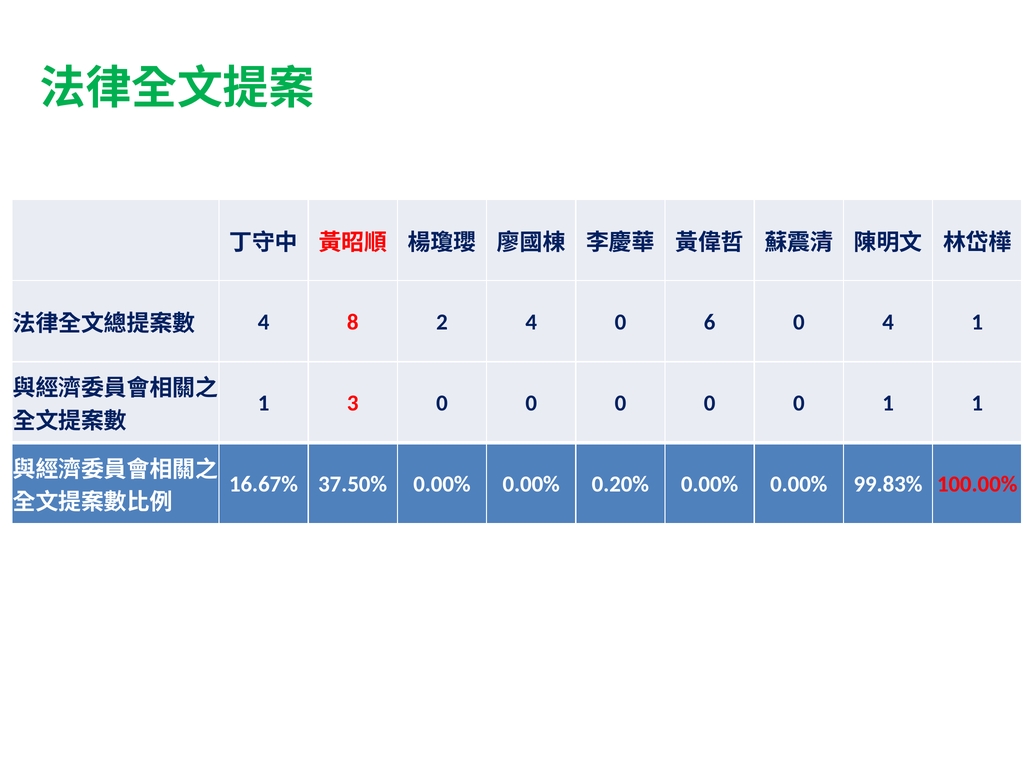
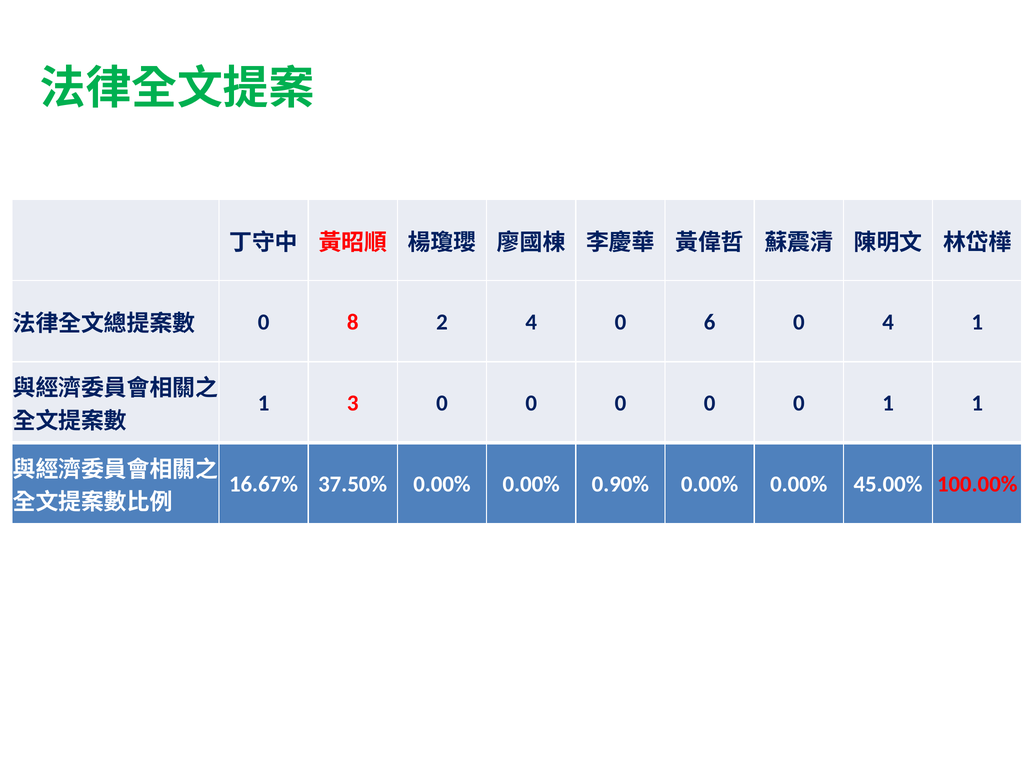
4: 4 -> 0 (264, 322)
0.20%: 0.20% -> 0.90% (620, 484)
99.83%: 99.83% -> 45.00% (888, 484)
